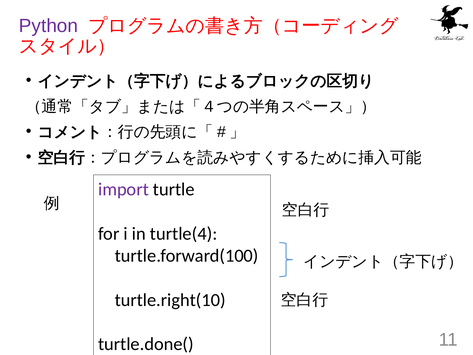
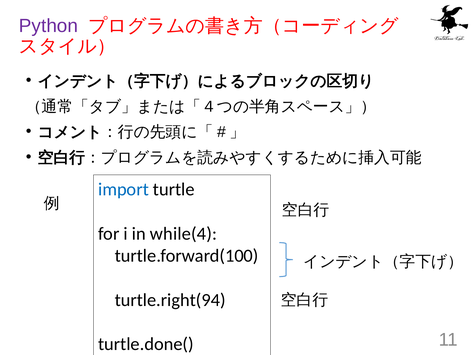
import colour: purple -> blue (124, 189)
turtle(4: turtle(4 -> while(4 (184, 233)
turtle.right(10: turtle.right(10 -> turtle.right(94 (170, 300)
